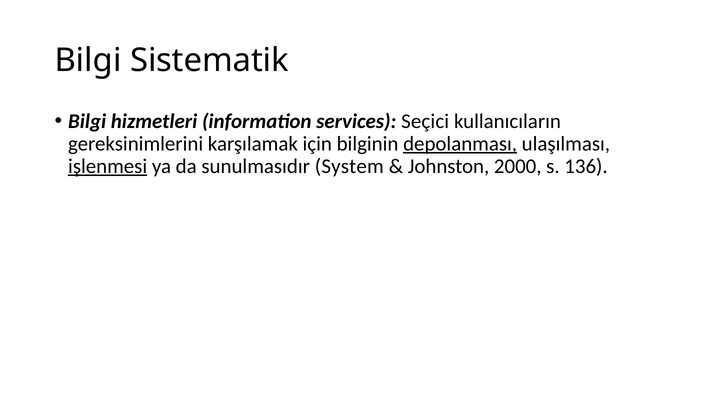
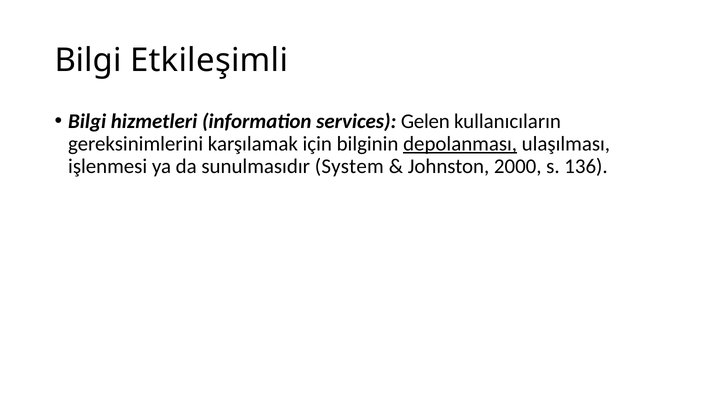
Sistematik: Sistematik -> Etkileşimli (209, 60)
Seçici: Seçici -> Gelen (425, 121)
işlenmesi underline: present -> none (108, 166)
